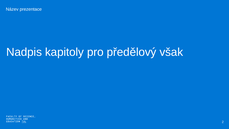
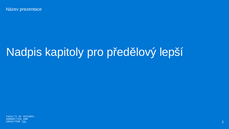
však: však -> lepší (171, 52)
